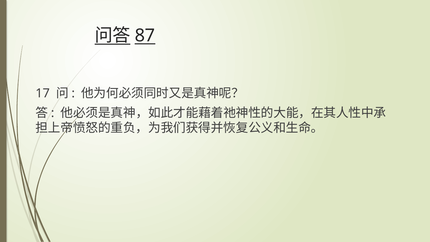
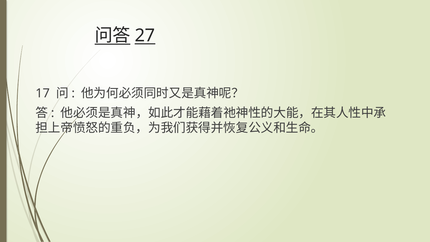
87: 87 -> 27 (145, 36)
